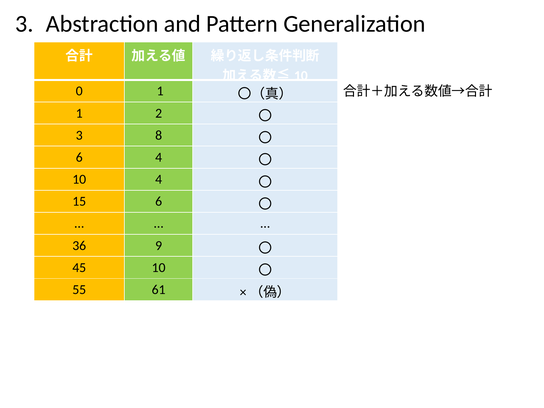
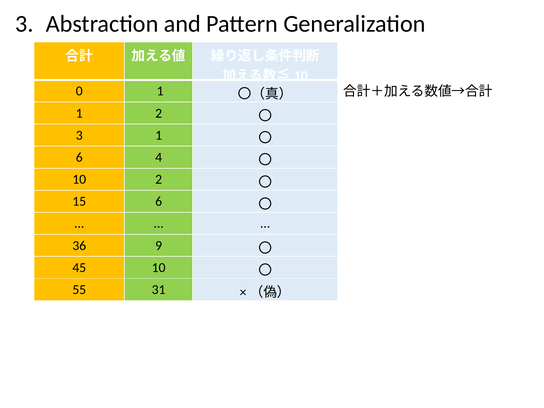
3 8: 8 -> 1 (159, 135)
10 4: 4 -> 2 (159, 179)
61: 61 -> 31 (159, 290)
